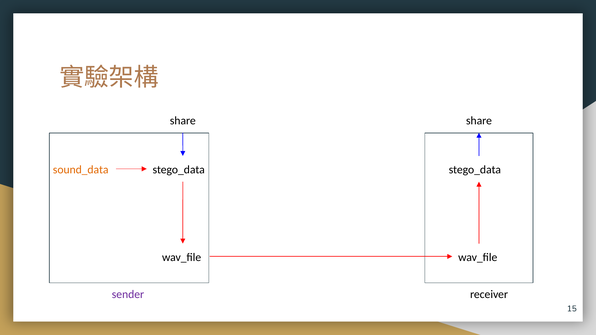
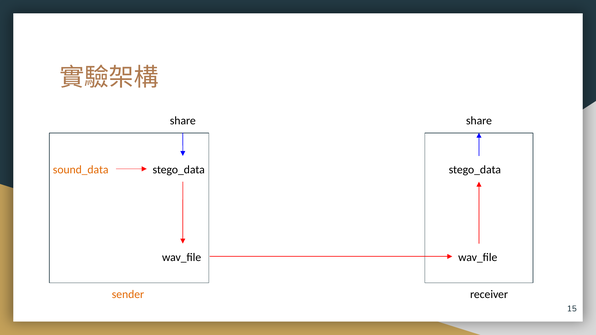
sender colour: purple -> orange (128, 295)
